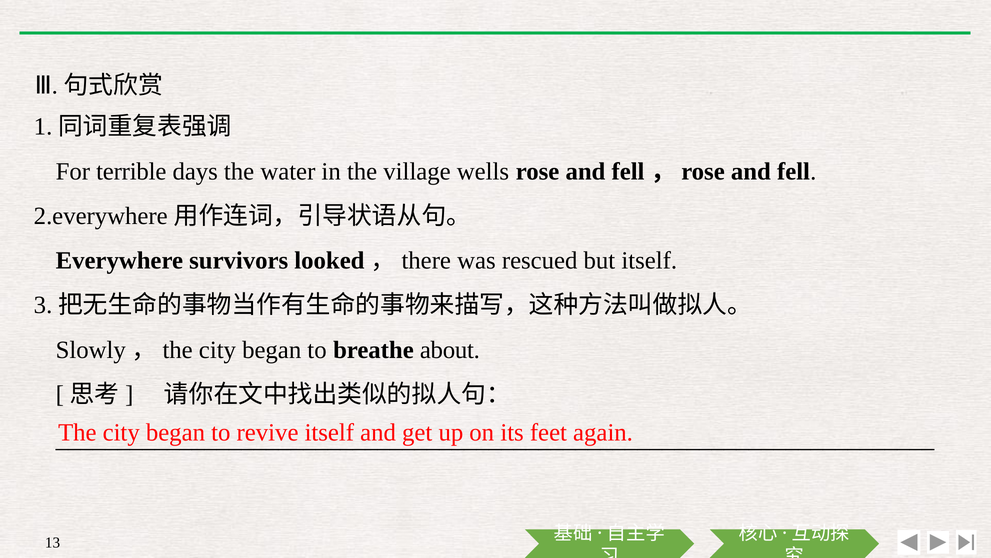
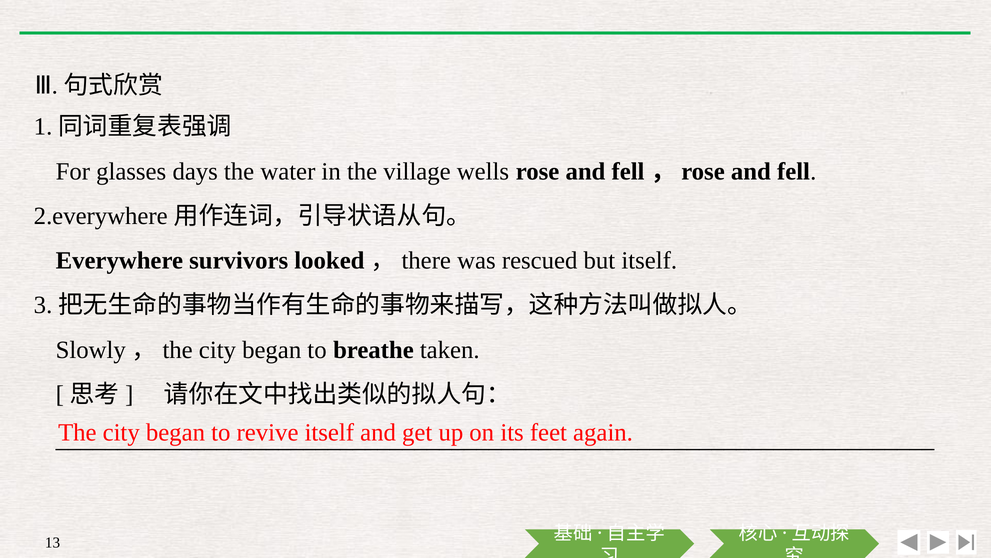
terrible: terrible -> glasses (131, 171)
about: about -> taken (450, 350)
